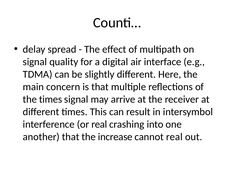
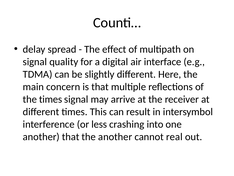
or real: real -> less (99, 124)
the increase: increase -> another (115, 136)
